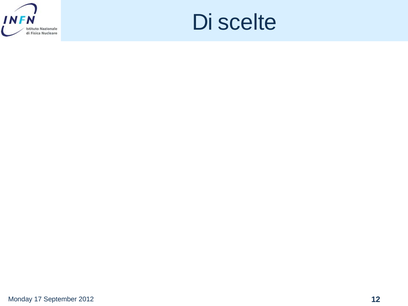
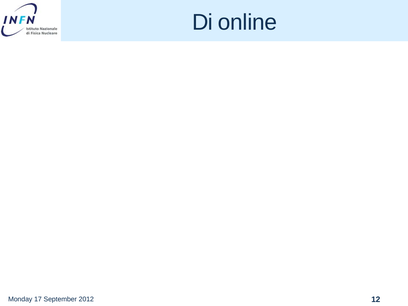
scelte: scelte -> online (248, 22)
